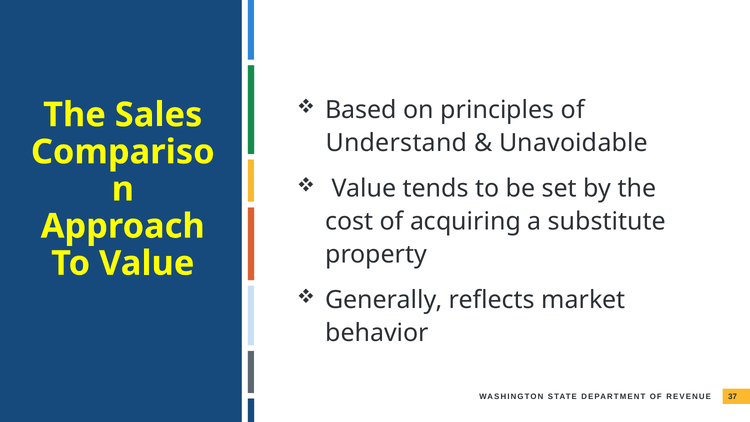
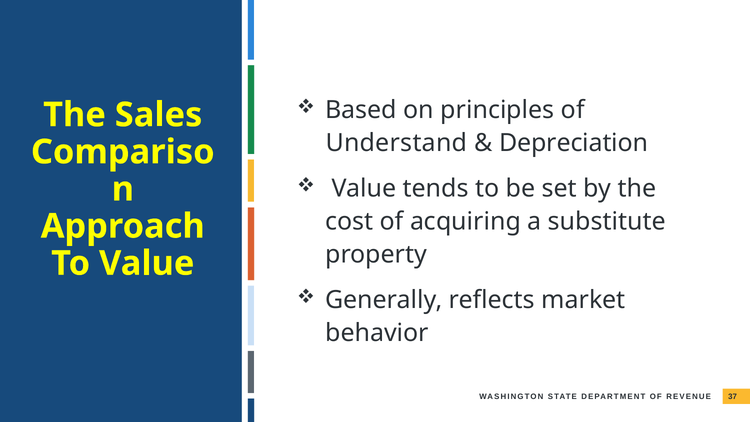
Unavoidable: Unavoidable -> Depreciation (574, 143)
